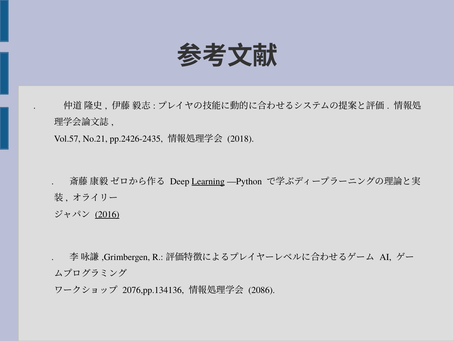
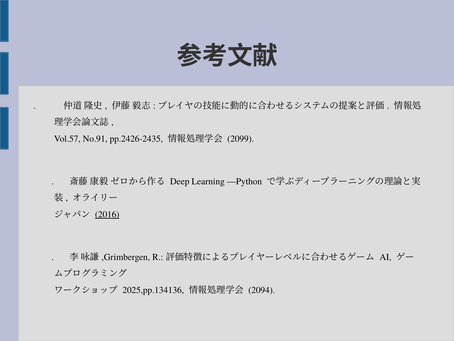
No.21: No.21 -> No.91 (95, 139)
2018: 2018 -> 2099 (241, 139)
Learning underline: present -> none (208, 181)
2076,pp.134136: 2076,pp.134136 -> 2025,pp.134136 (153, 290)
2086: 2086 -> 2094 (262, 290)
